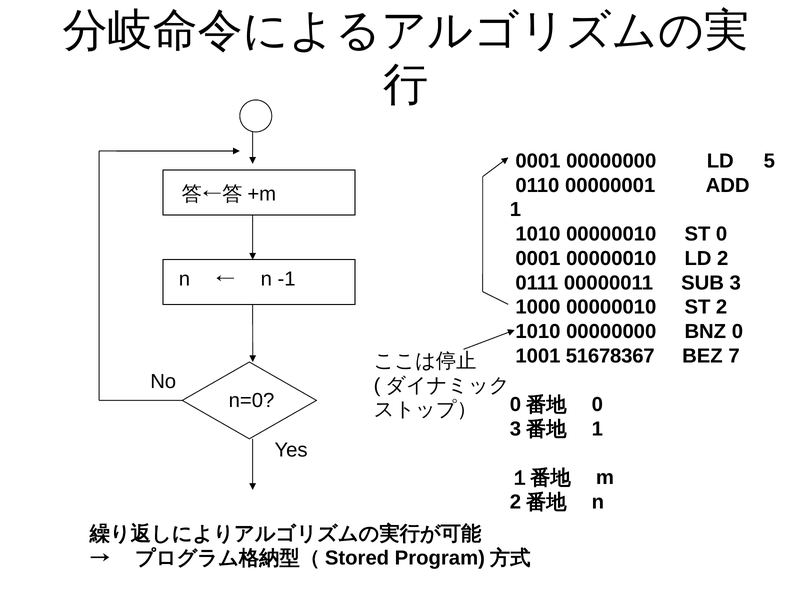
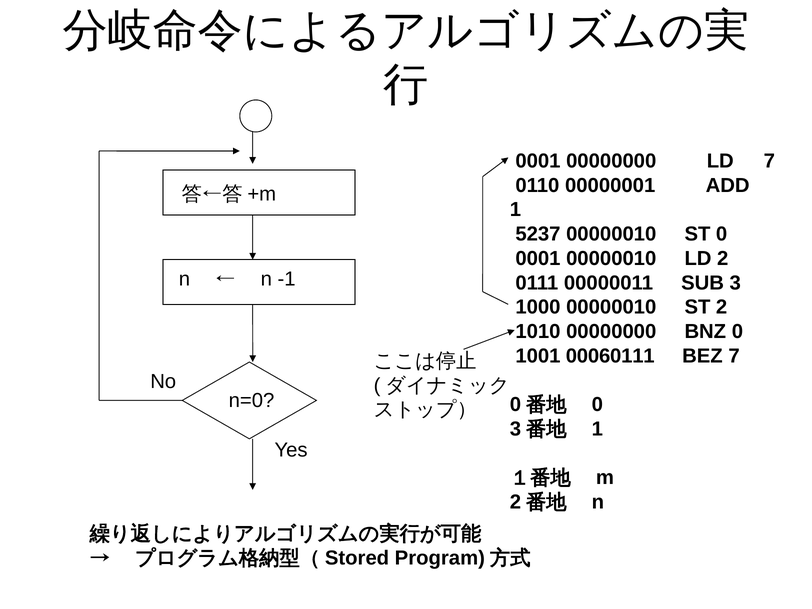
LD 5: 5 -> 7 (769, 161)
1010: 1010 -> 5237 (538, 234)
51678367: 51678367 -> 00060111 (610, 356)
